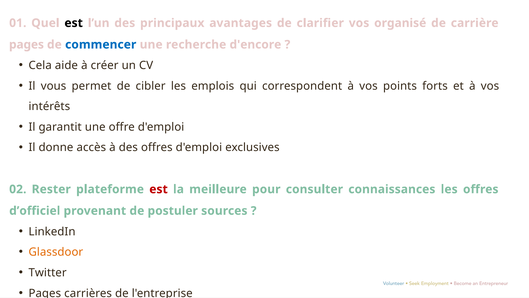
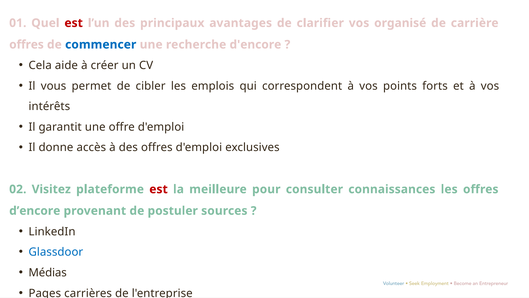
est colour: black -> red (74, 23)
pages: pages -> offres (26, 45)
Rester: Rester -> Visitez (51, 189)
d’officiel: d’officiel -> d’encore (35, 211)
Glassdoor colour: orange -> blue (56, 252)
Twitter: Twitter -> Médias (48, 272)
